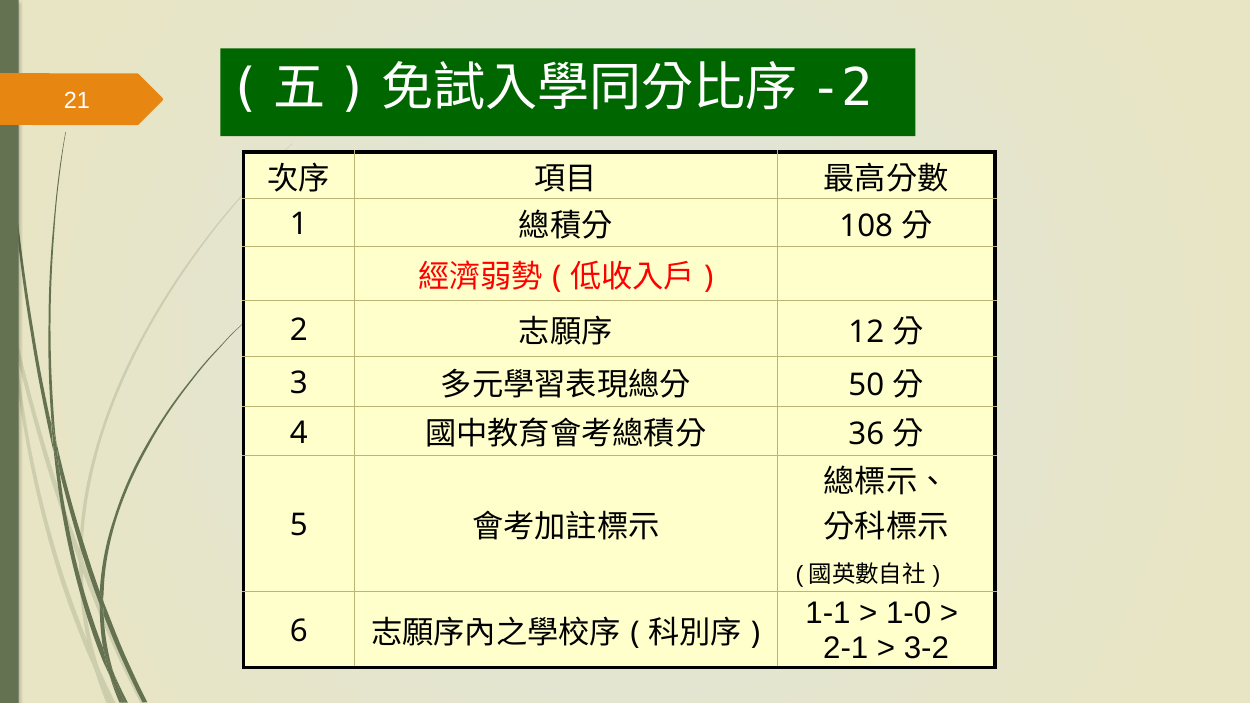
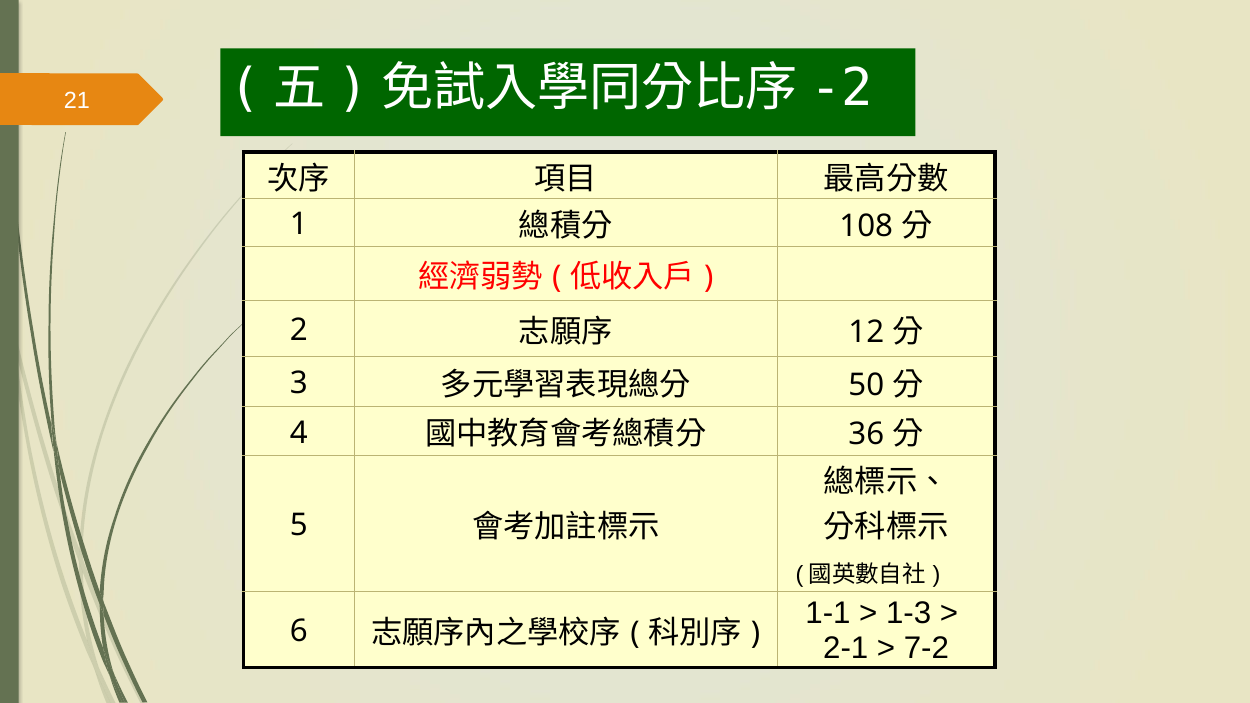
1-0: 1-0 -> 1-3 (909, 613)
3-2: 3-2 -> 7-2 (926, 648)
